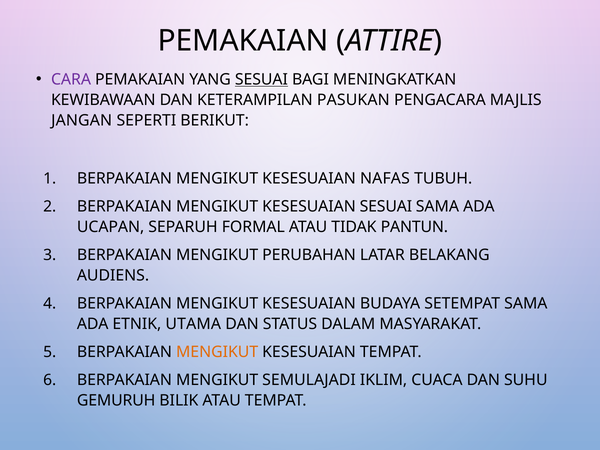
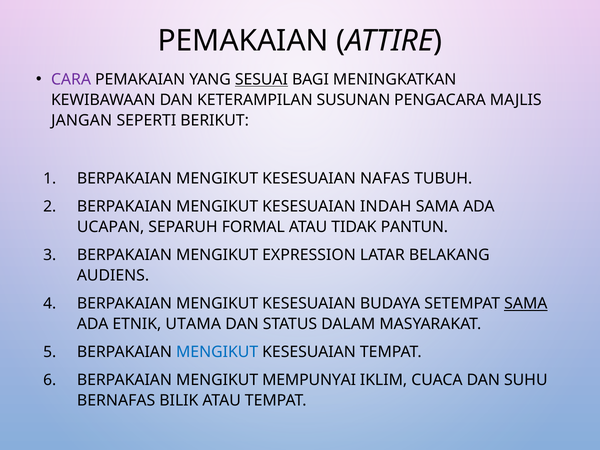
PASUKAN: PASUKAN -> SUSUNAN (353, 100)
KESESUAIAN SESUAI: SESUAI -> INDAH (386, 207)
PERUBAHAN: PERUBAHAN -> EXPRESSION (309, 255)
SAMA underline: none -> present (526, 304)
MENGIKUT colour: orange -> blue (217, 352)
SEMULAJADI: SEMULAJADI -> MEMPUNYAI (309, 380)
GEMURUH: GEMURUH -> BERNAFAS (116, 401)
